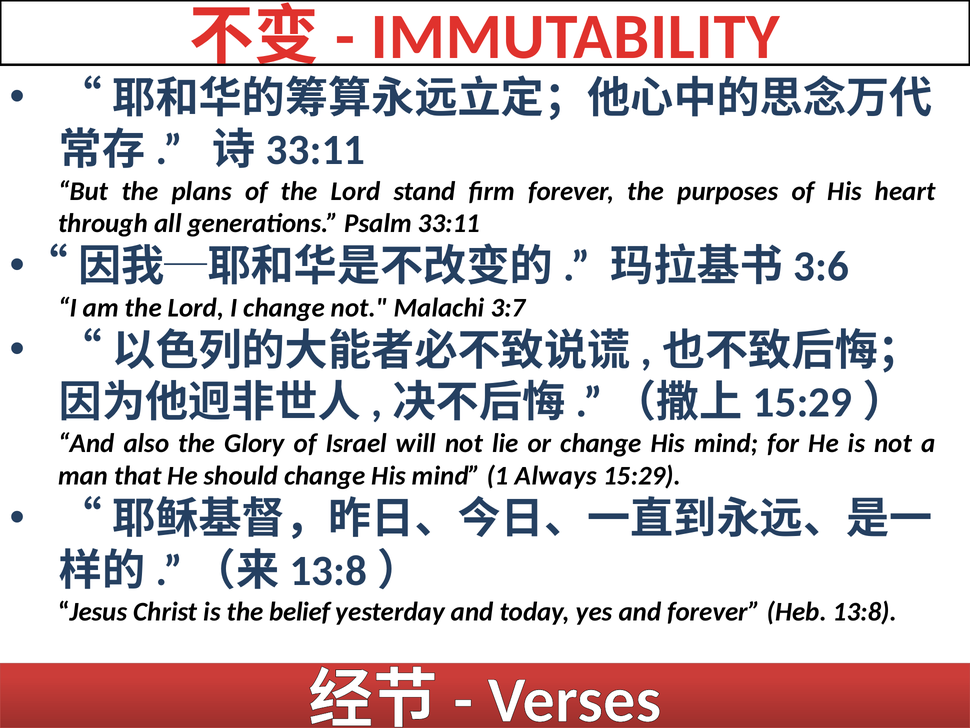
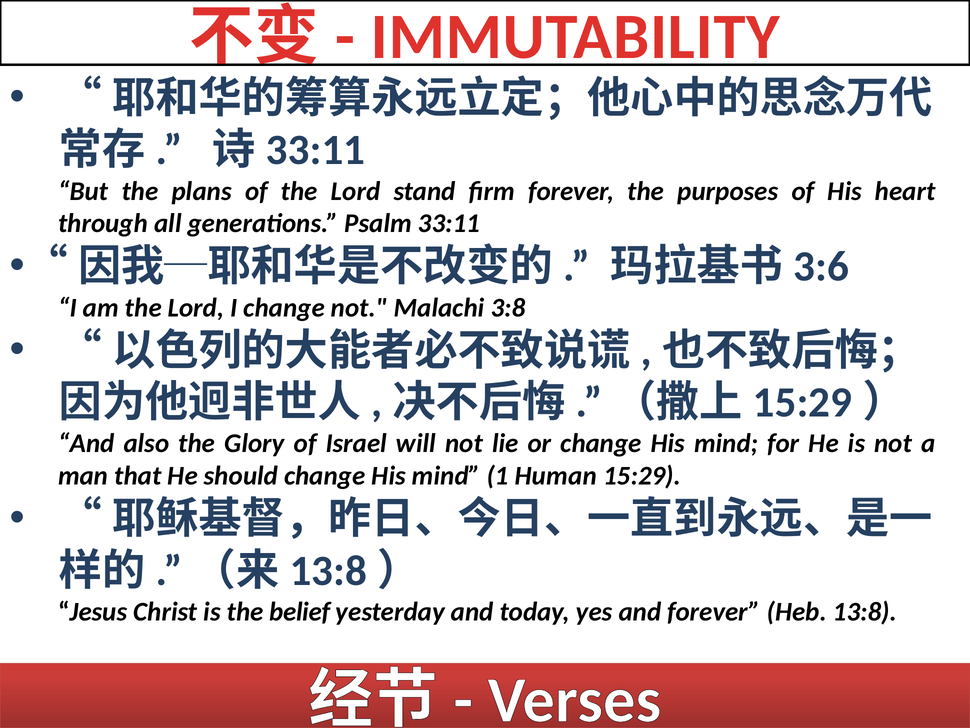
3:7: 3:7 -> 3:8 (508, 307)
Always: Always -> Human (556, 476)
